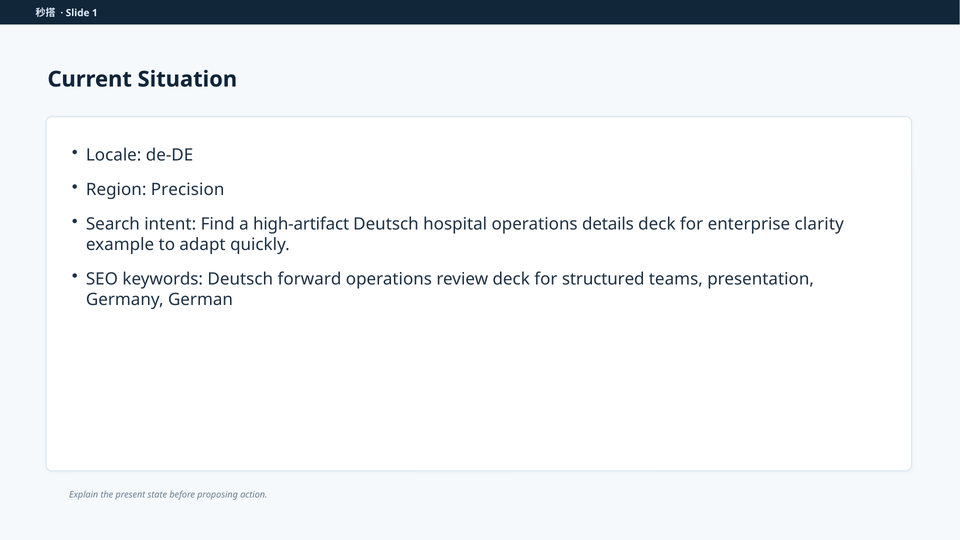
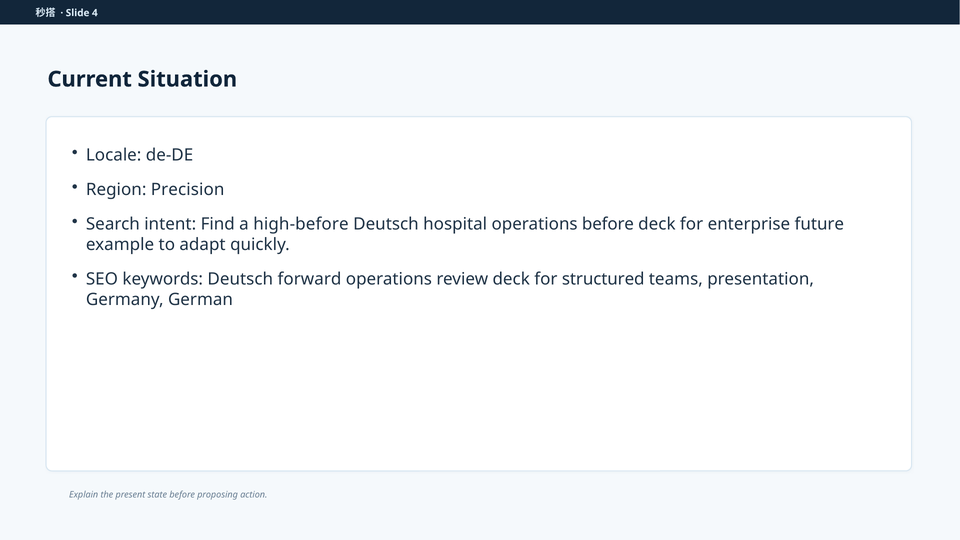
1: 1 -> 4 (95, 13)
high-artifact: high-artifact -> high-before (301, 224)
operations details: details -> before (608, 224)
clarity: clarity -> future (819, 224)
